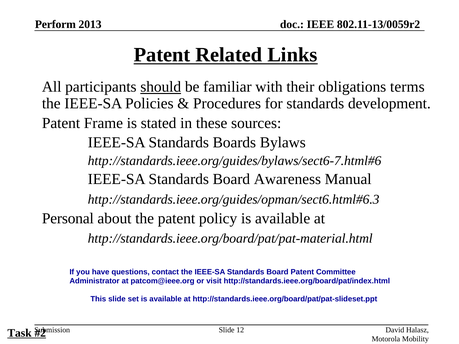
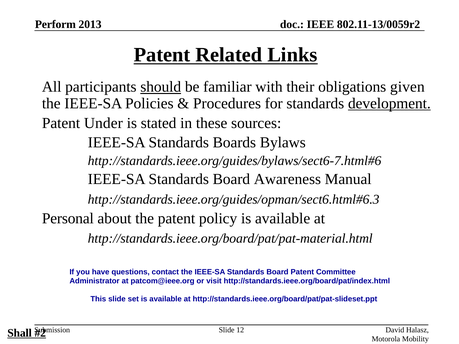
terms: terms -> given (407, 87)
development underline: none -> present (389, 104)
Frame: Frame -> Under (103, 123)
Task: Task -> Shall (20, 333)
